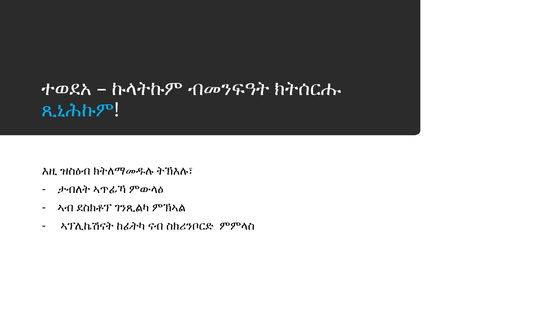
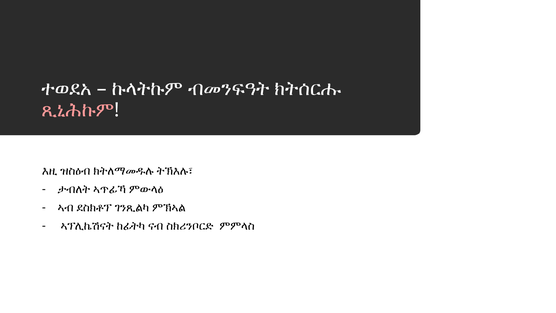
ጺኒሕኩም colour: light blue -> pink (78, 110)
